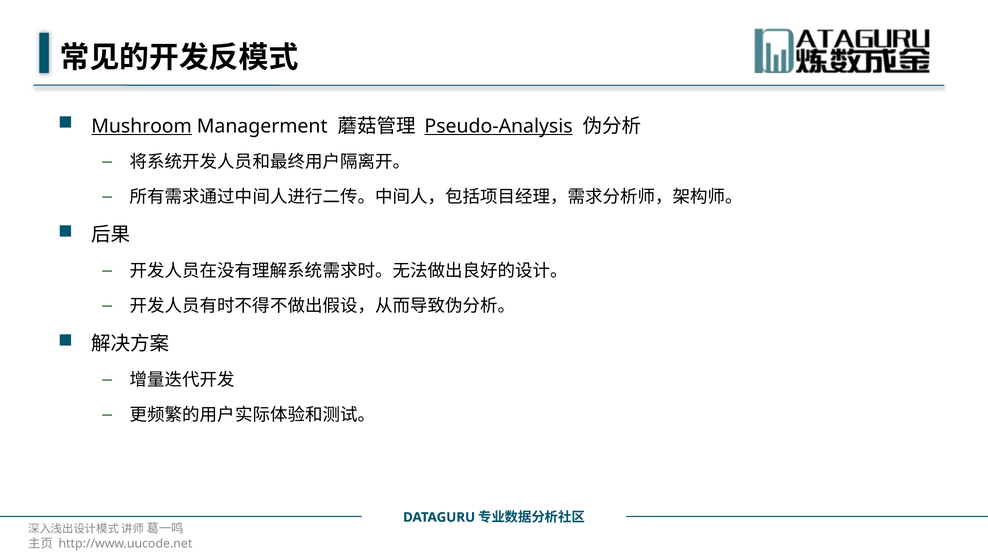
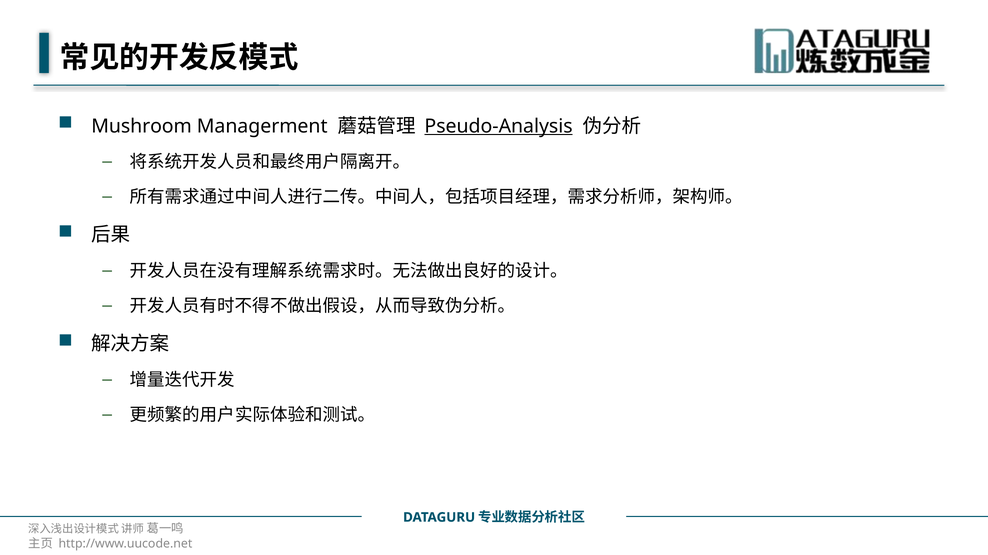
Mushroom underline: present -> none (142, 126)
